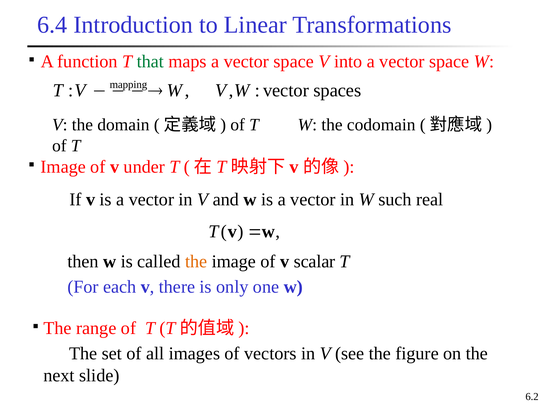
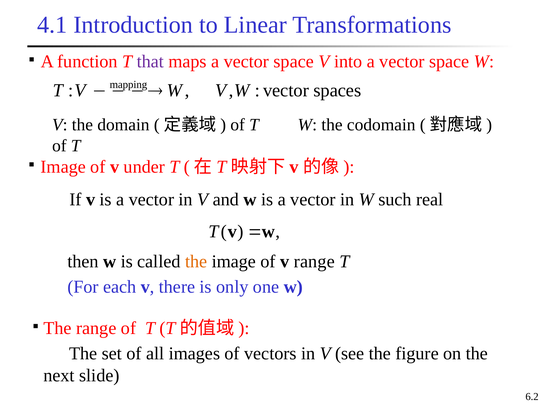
6.4: 6.4 -> 4.1 (52, 25)
that colour: green -> purple (150, 62)
v scalar: scalar -> range (314, 261)
